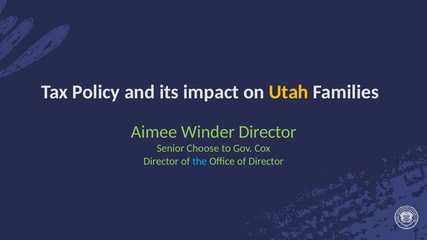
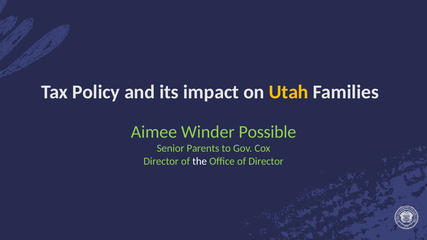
Winder Director: Director -> Possible (267, 132)
Choose: Choose -> Parents (203, 149)
the colour: light blue -> white (200, 161)
